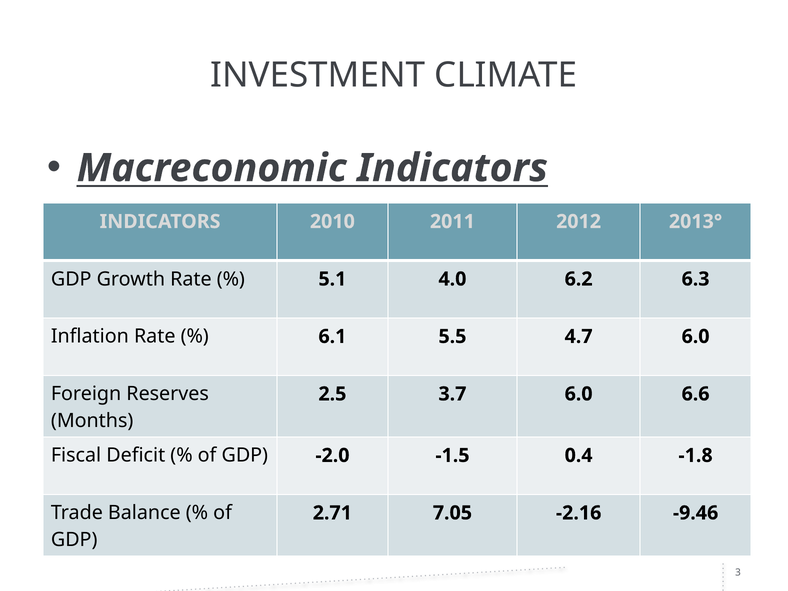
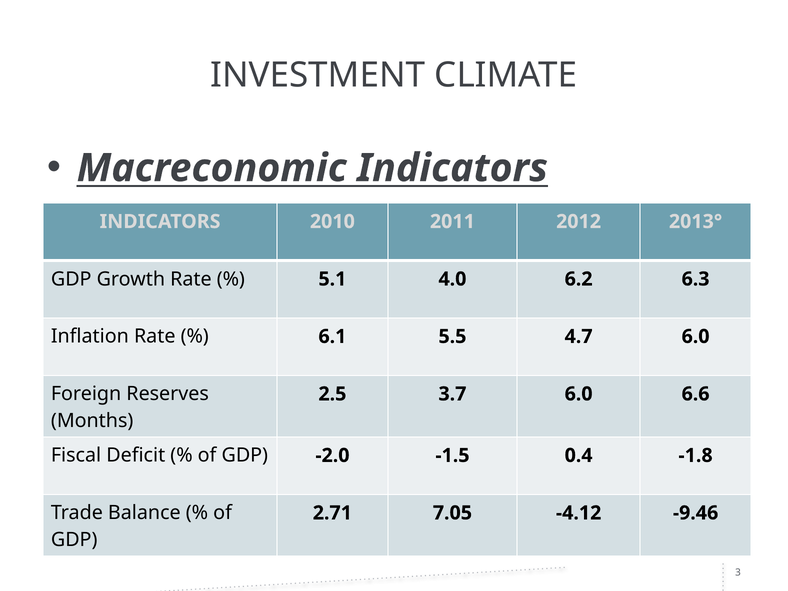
-2.16: -2.16 -> -4.12 (579, 513)
